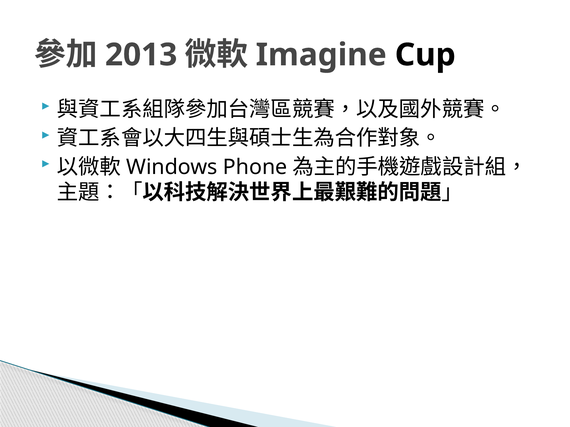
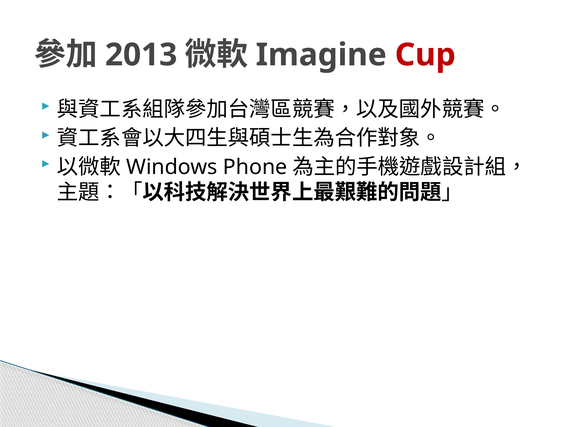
Cup colour: black -> red (425, 55)
